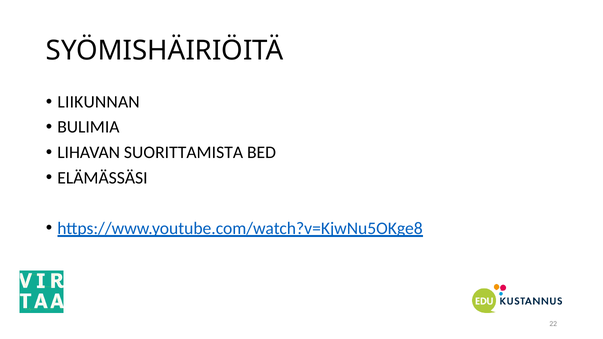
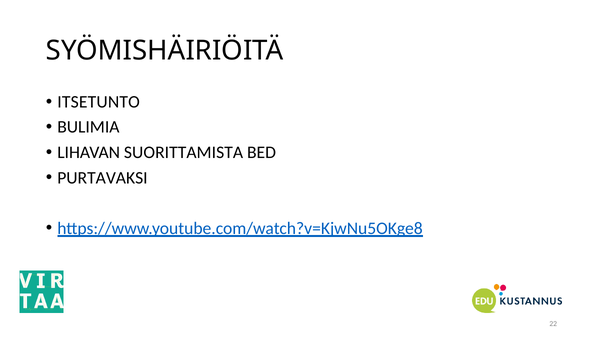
LIIKUNNAN: LIIKUNNAN -> ITSETUNTO (99, 102)
ELÄMÄSSÄSI: ELÄMÄSSÄSI -> PURTAVAKSI (102, 178)
